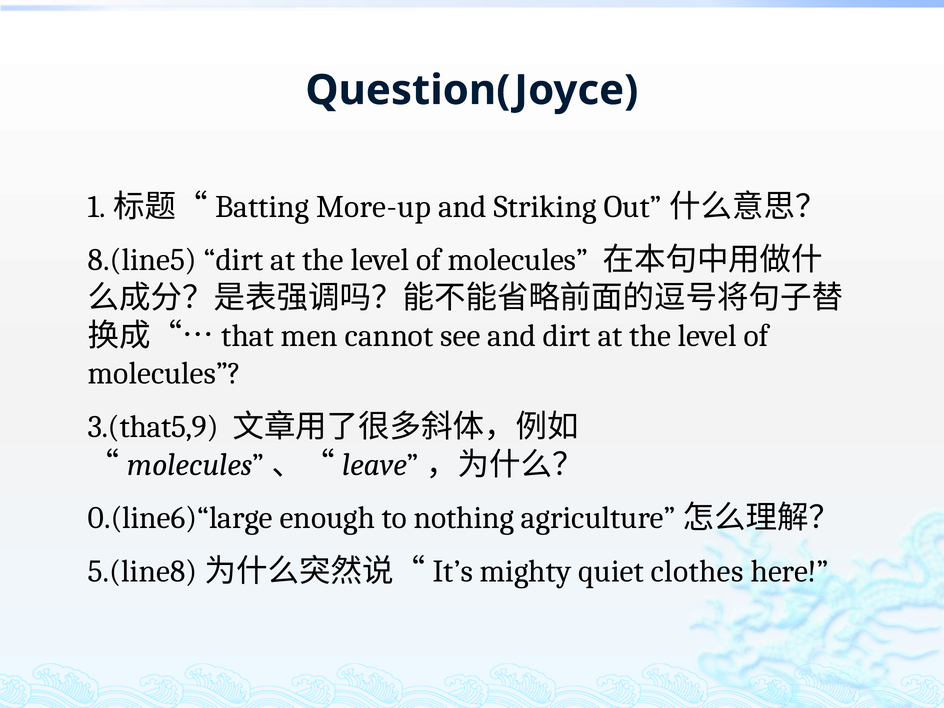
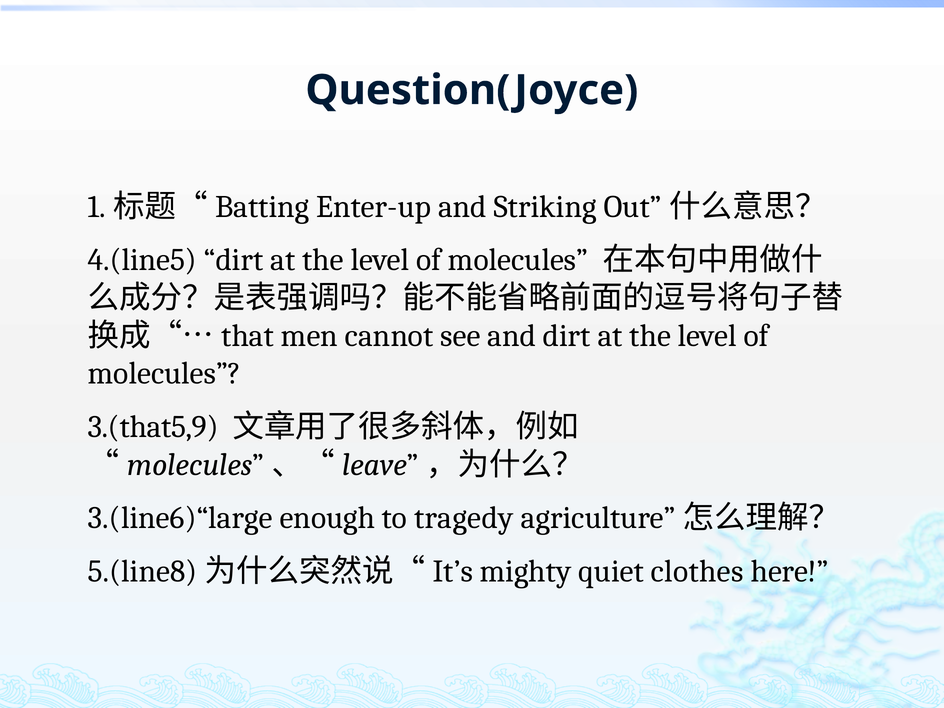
More-up: More-up -> Enter-up (374, 207)
8.(line5: 8.(line5 -> 4.(line5 (142, 260)
0.(line6)“large: 0.(line6)“large -> 3.(line6)“large (180, 518)
nothing: nothing -> tragedy (464, 518)
